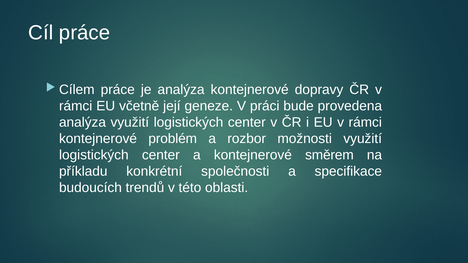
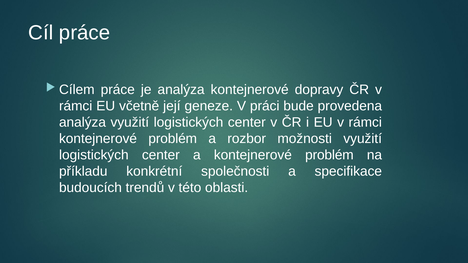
a kontejnerové směrem: směrem -> problém (329, 155)
